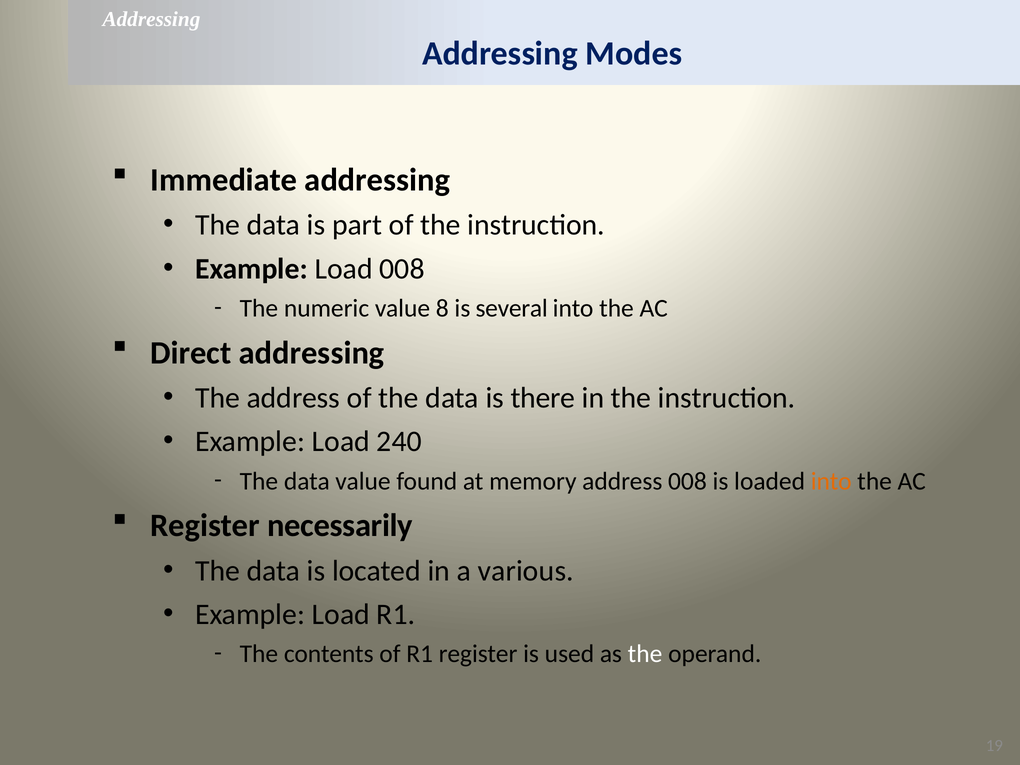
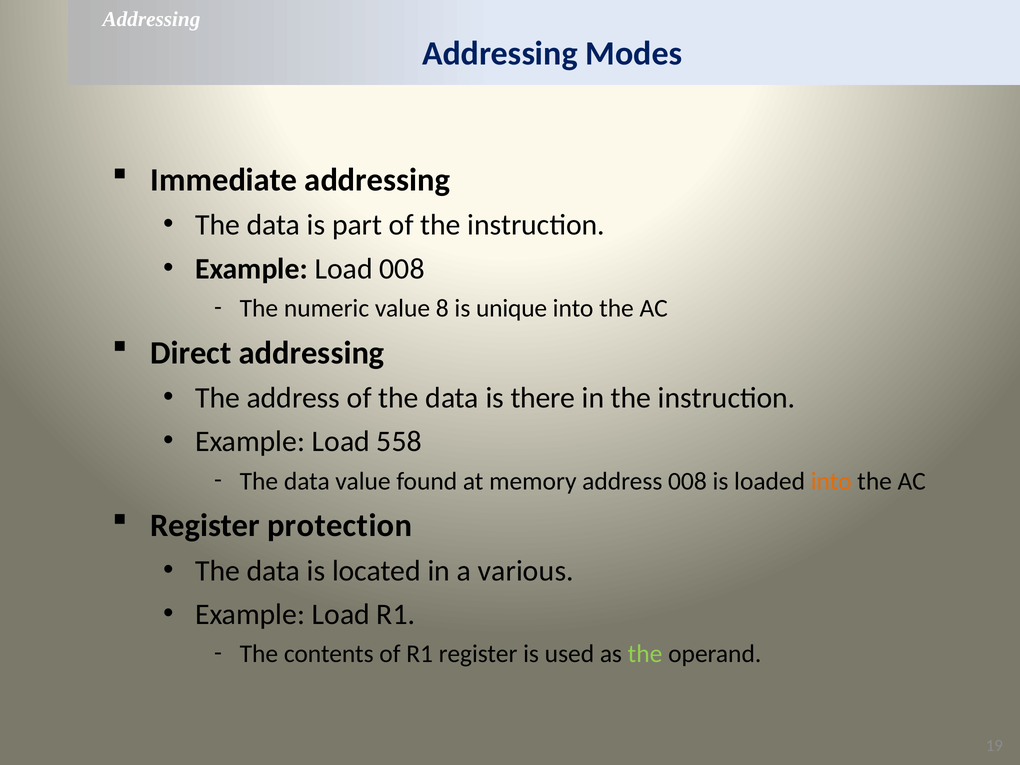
several: several -> unique (512, 308)
240: 240 -> 558 (399, 442)
necessarily: necessarily -> protection (340, 526)
the colour: white -> light green (645, 654)
